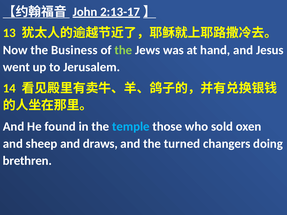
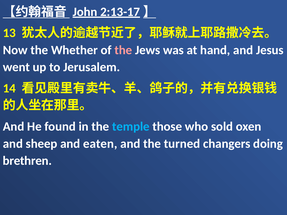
Business: Business -> Whether (74, 50)
the colour: light green -> pink (123, 50)
draws: draws -> eaten (100, 144)
